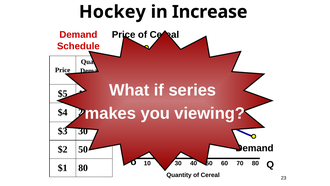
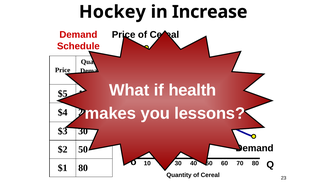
series: series -> health (192, 90)
viewing: viewing -> lessons (210, 113)
